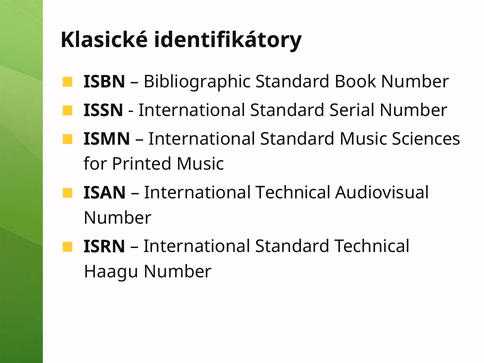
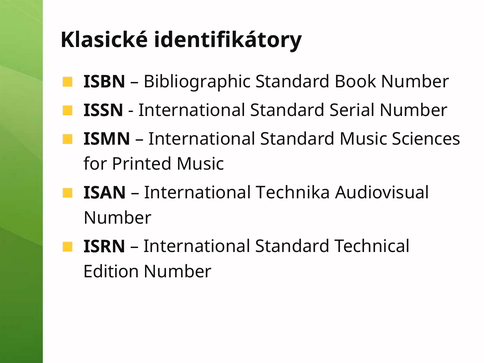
International Technical: Technical -> Technika (293, 193)
Haagu: Haagu -> Edition (111, 272)
